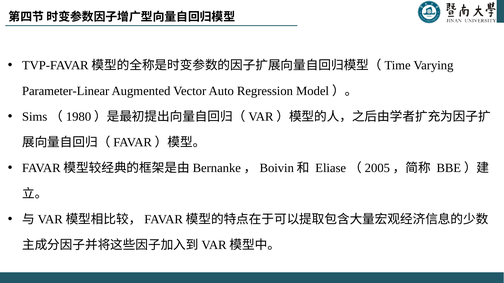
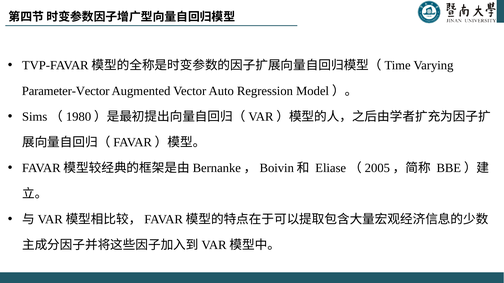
Parameter-Linear: Parameter-Linear -> Parameter-Vector (66, 91)
